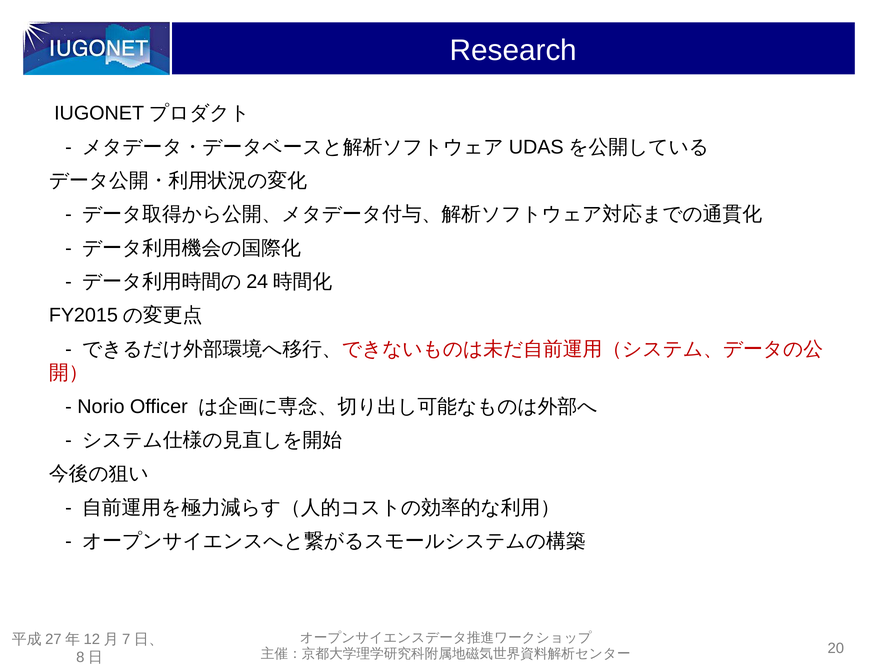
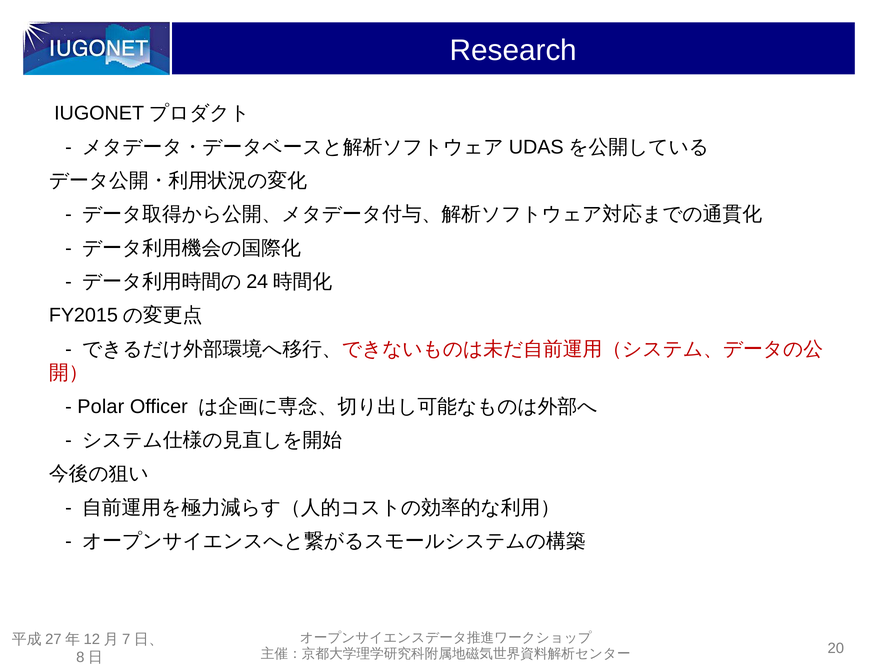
Norio: Norio -> Polar (101, 407)
